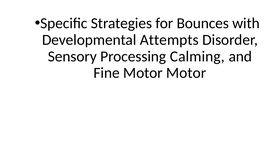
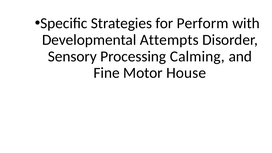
Bounces: Bounces -> Perform (203, 23)
Motor Motor: Motor -> House (186, 73)
